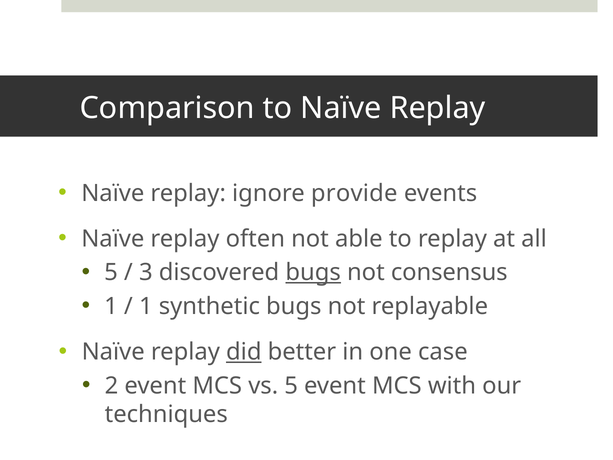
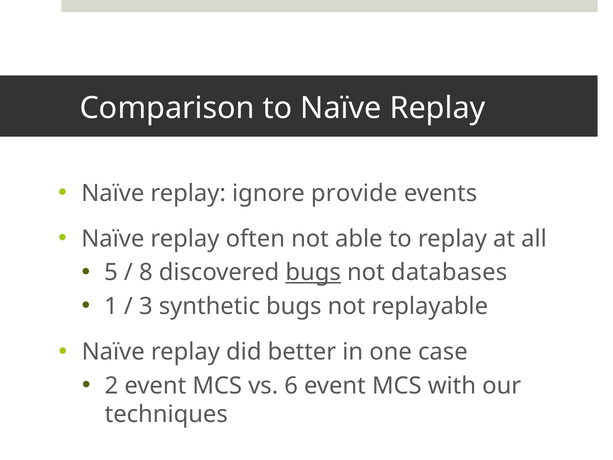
3: 3 -> 8 (146, 272)
consensus: consensus -> databases (449, 272)
1: 1 -> 3 (146, 306)
did underline: present -> none (244, 352)
vs 5: 5 -> 6 (291, 386)
